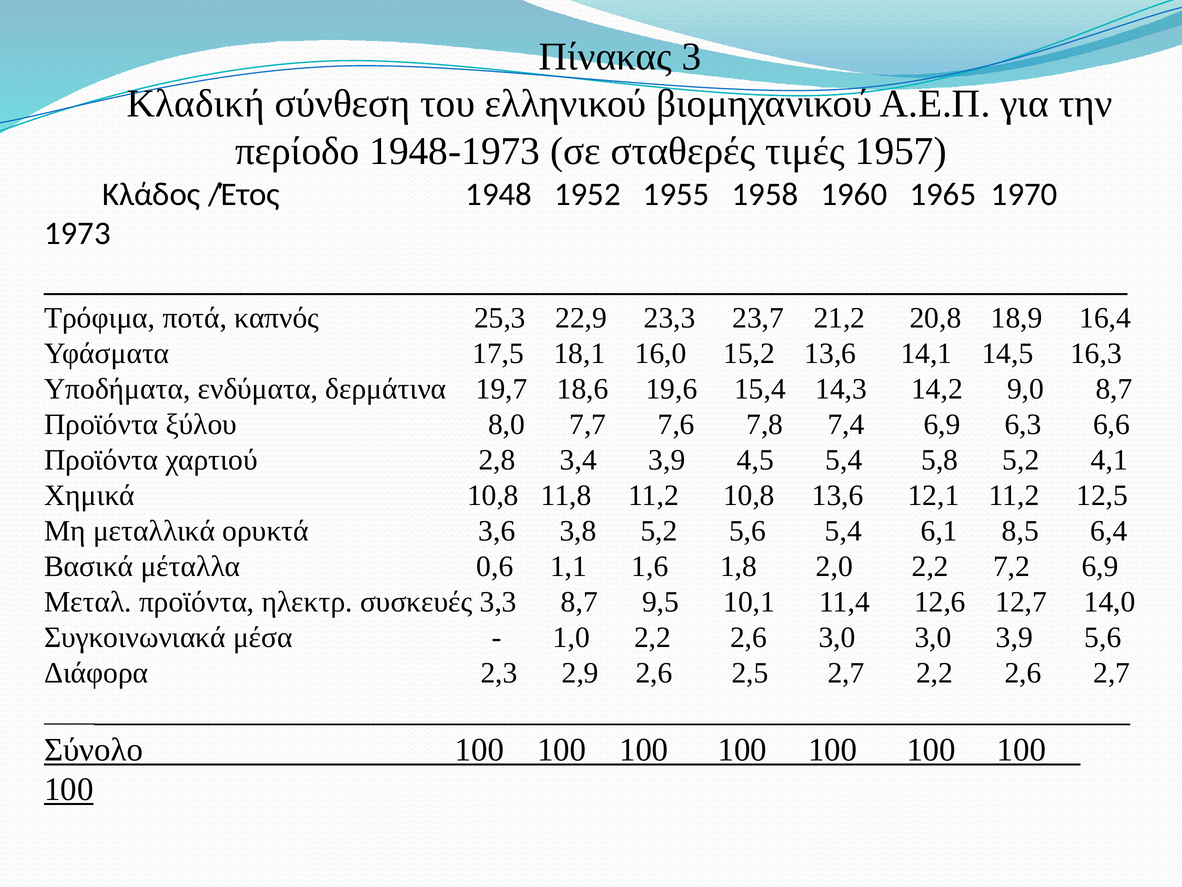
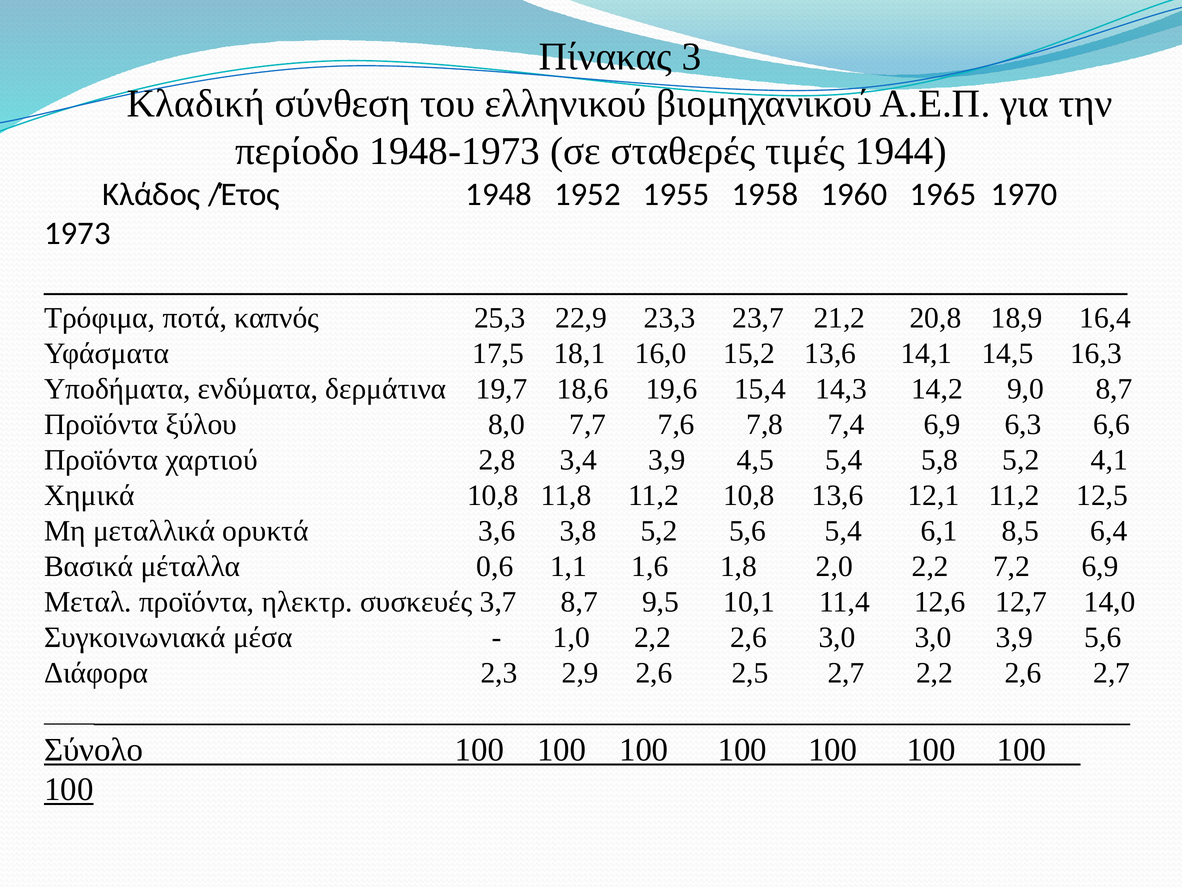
1957: 1957 -> 1944 (901, 151)
3,3: 3,3 -> 3,7 (498, 602)
